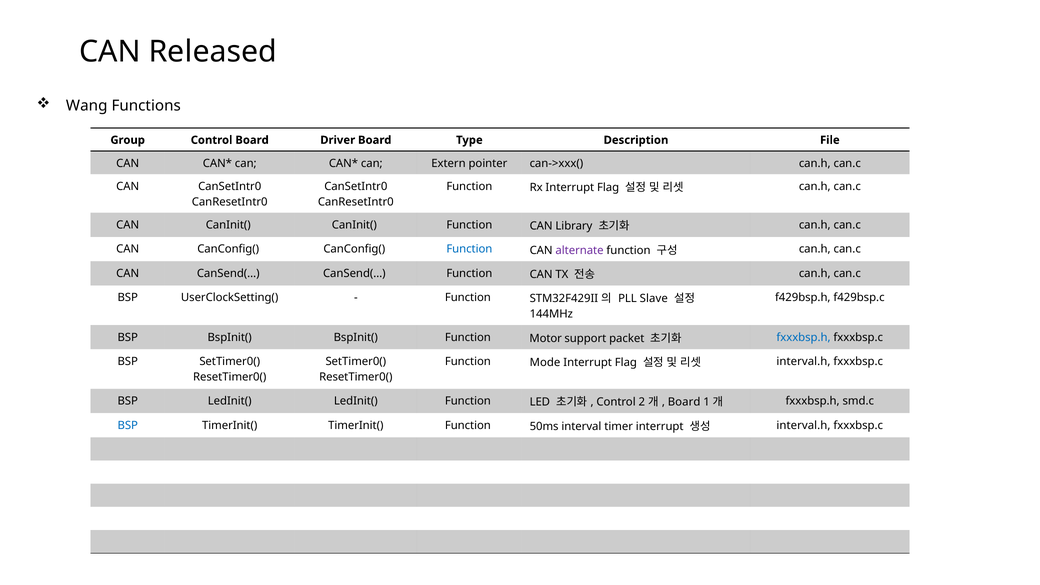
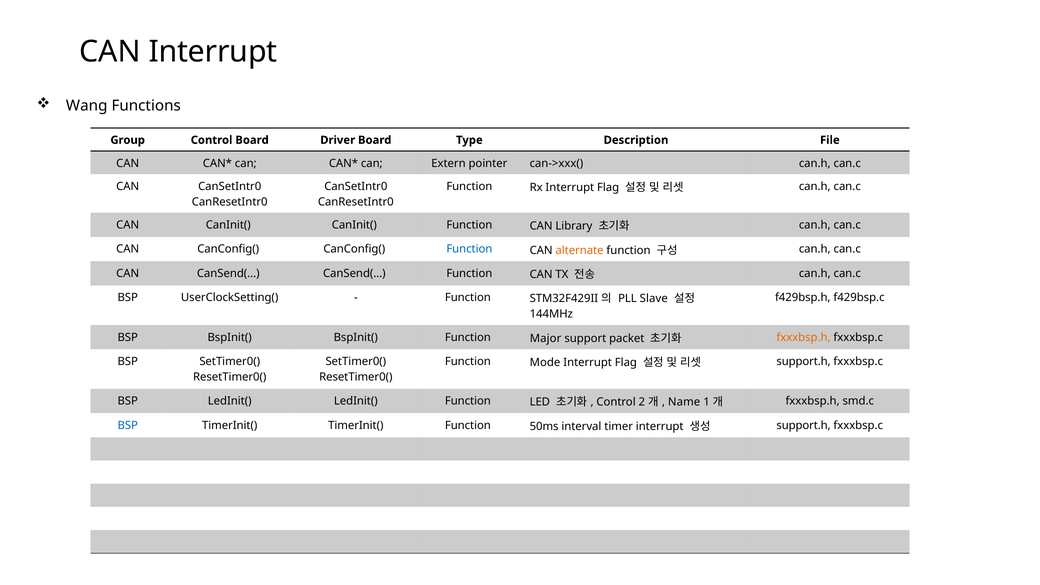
CAN Released: Released -> Interrupt (213, 52)
alternate colour: purple -> orange (580, 250)
Motor: Motor -> Major (546, 338)
fxxxbsp.h colour: blue -> orange (804, 337)
interval.h: interval.h -> support.h (804, 361)
Board: Board -> Name (684, 402)
interval.h: interval.h -> support.h (804, 425)
